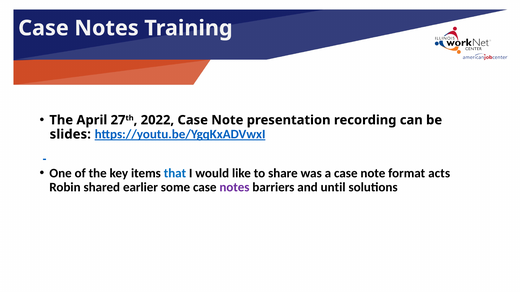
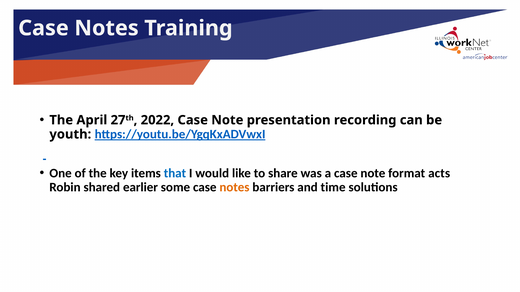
slides: slides -> youth (70, 134)
notes colour: purple -> orange (234, 187)
until: until -> time (333, 187)
